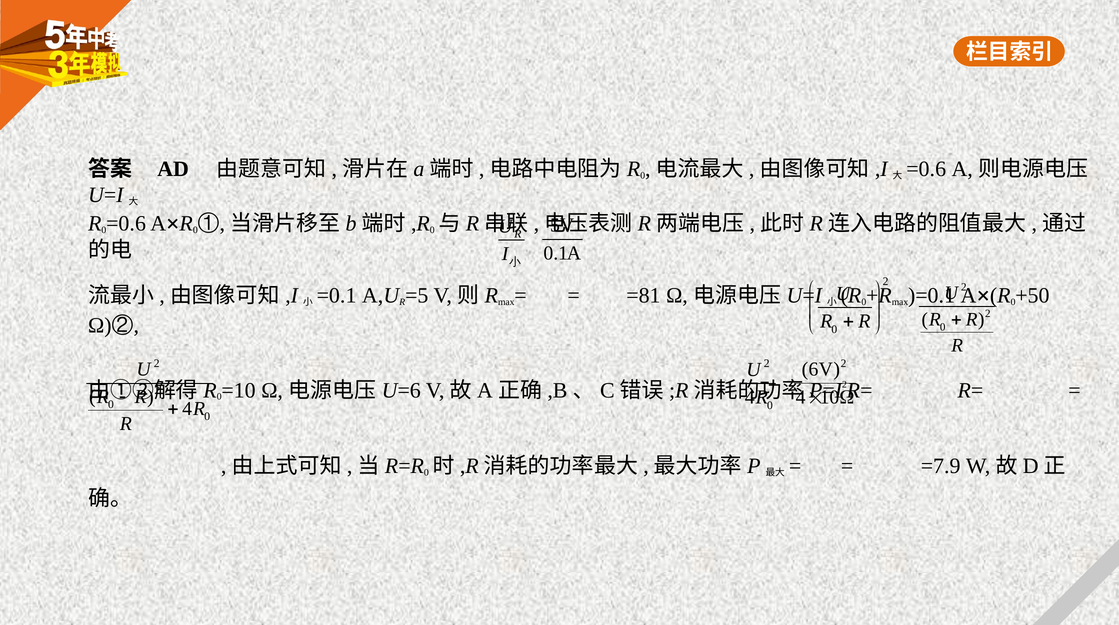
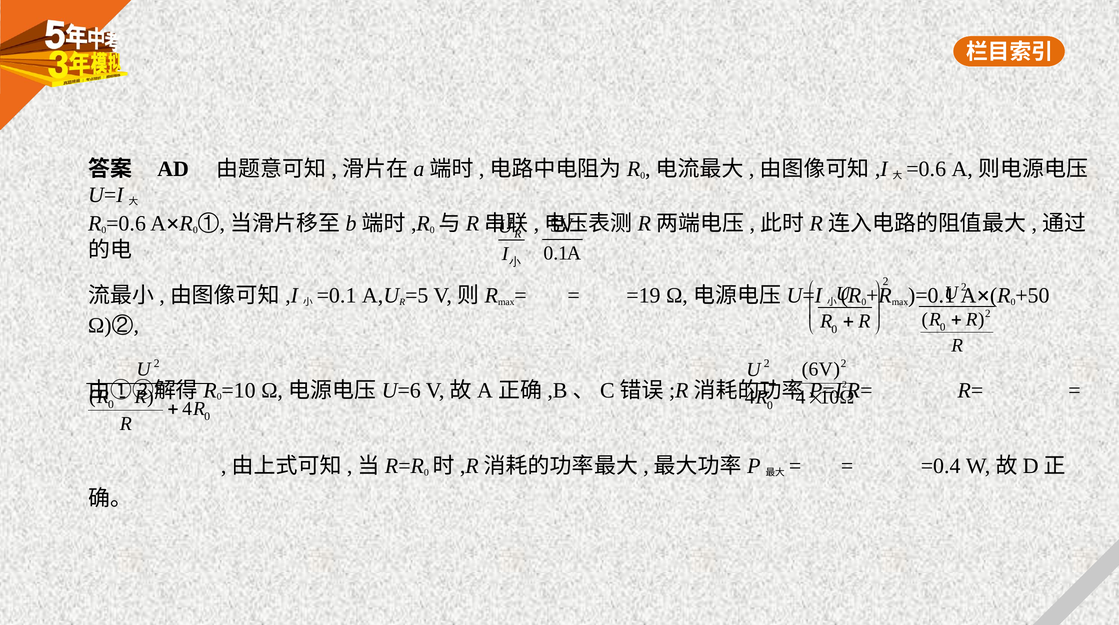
=81: =81 -> =19 (643, 296)
=7.9: =7.9 -> =0.4 (941, 466)
